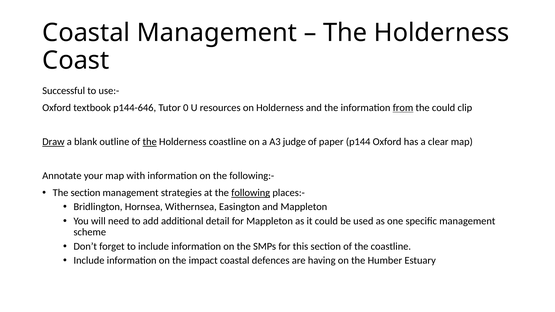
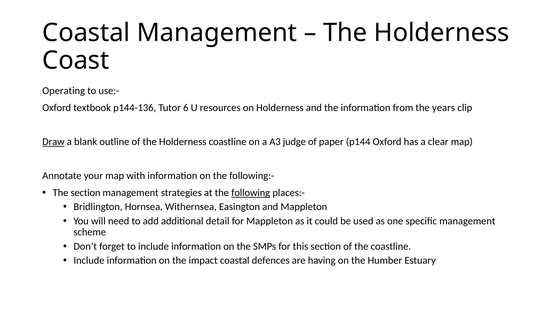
Successful: Successful -> Operating (64, 91)
p144-646: p144-646 -> p144-136 (135, 108)
0: 0 -> 6 (186, 108)
from underline: present -> none (403, 108)
the could: could -> years (444, 108)
the underline: present -> none (150, 142)
